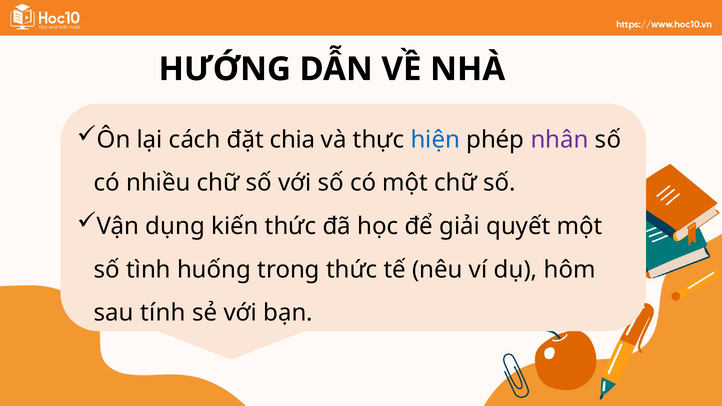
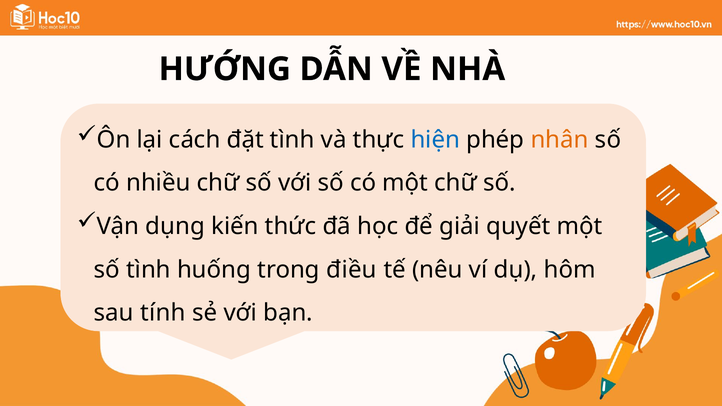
đặt chia: chia -> tình (292, 140)
nhân colour: purple -> orange (560, 140)
trong thức: thức -> điều (352, 270)
